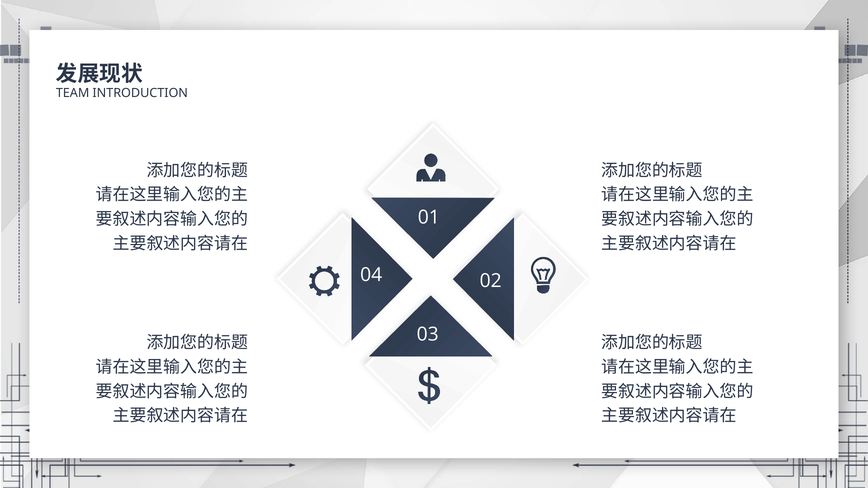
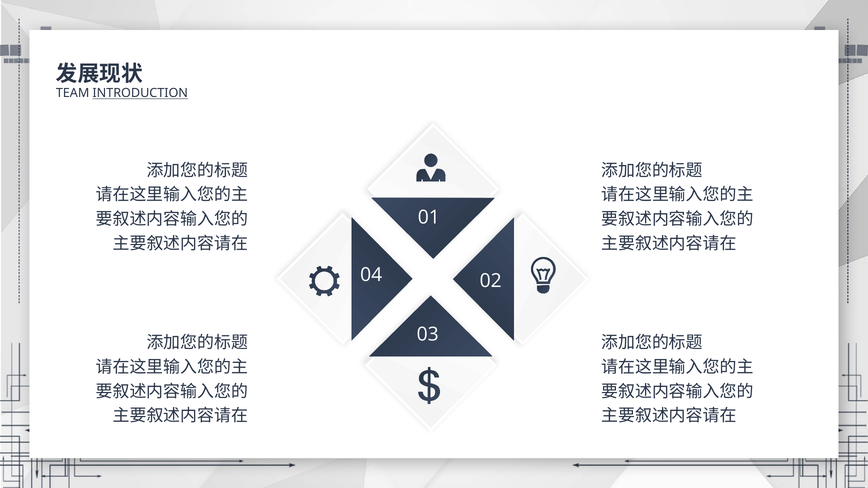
INTRODUCTION underline: none -> present (140, 93)
